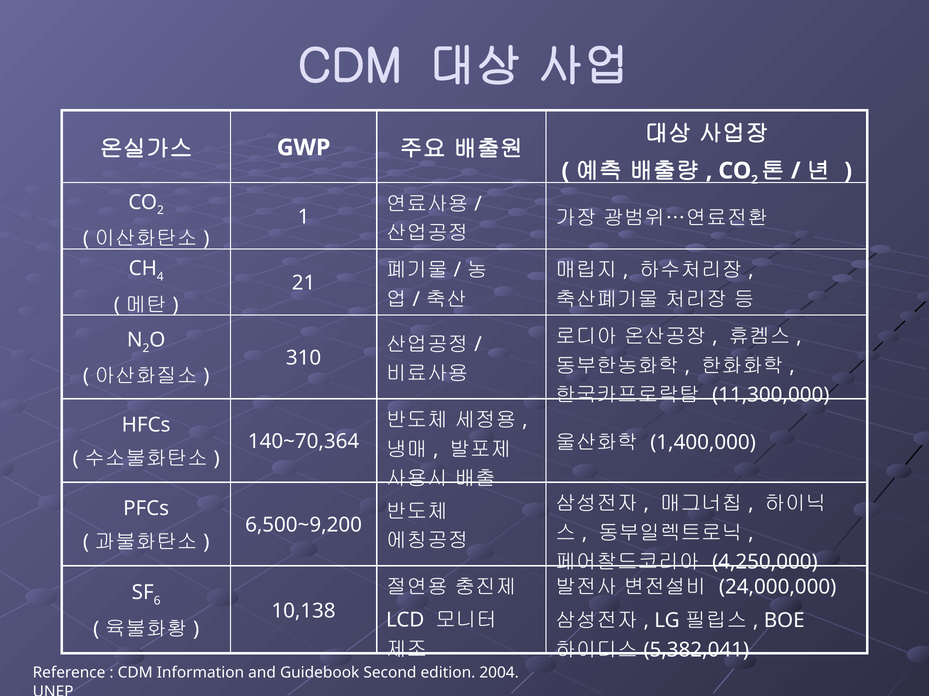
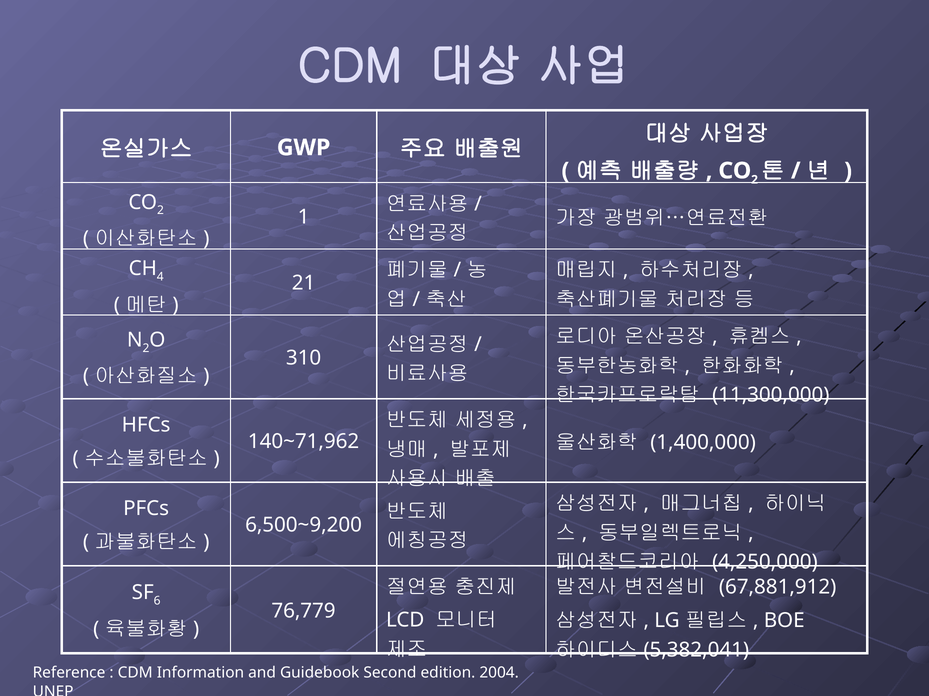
140~70,364: 140~70,364 -> 140~71,962 (304, 442)
24,000,000: 24,000,000 -> 67,881,912 (778, 588)
10,138: 10,138 -> 76,779 (304, 611)
